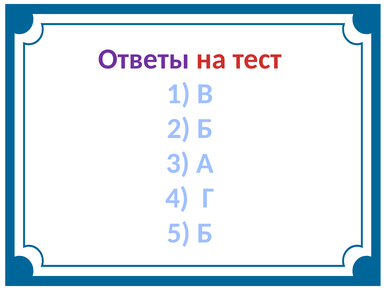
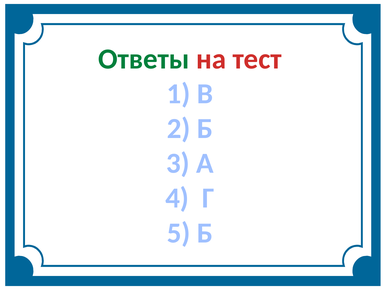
Ответы colour: purple -> green (144, 59)
